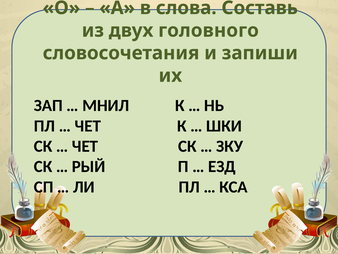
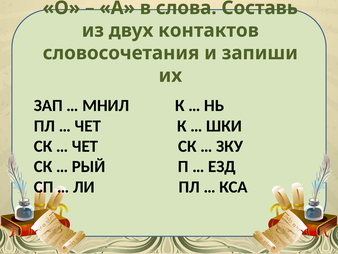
головного: головного -> контактов (209, 30)
